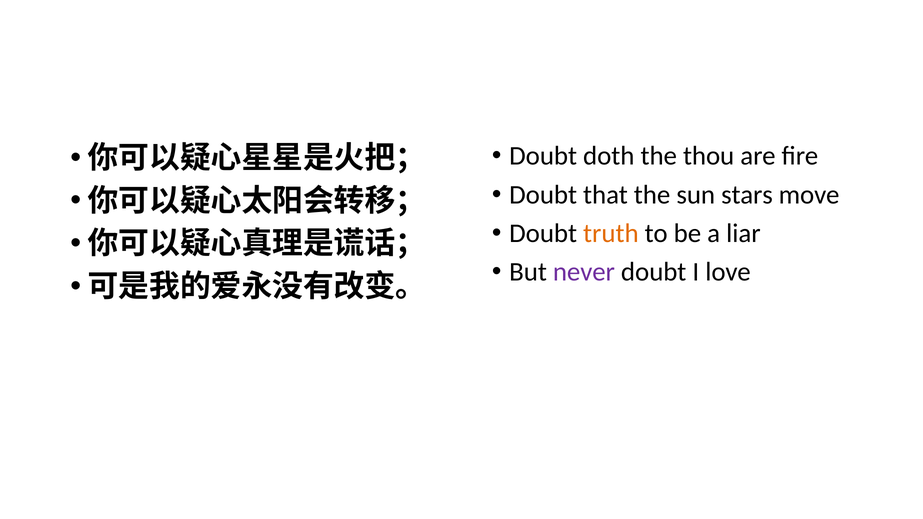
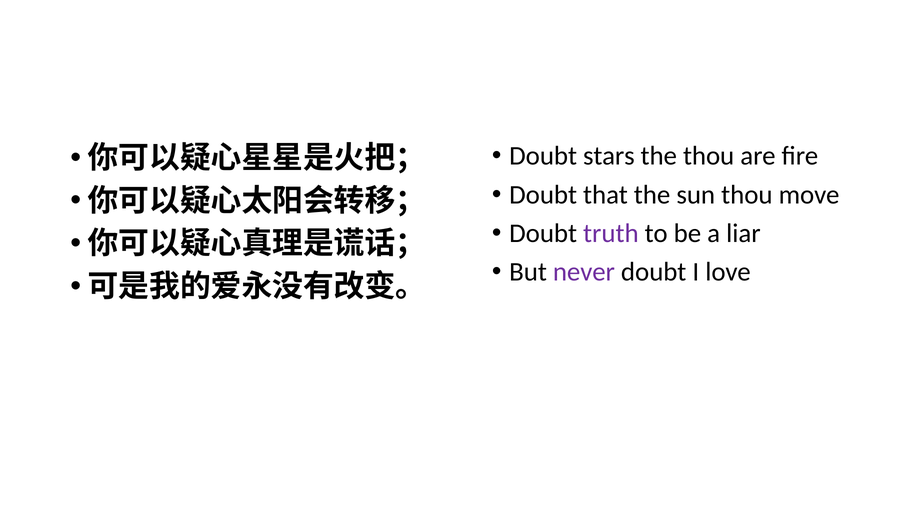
doth: doth -> stars (609, 156)
sun stars: stars -> thou (747, 195)
truth colour: orange -> purple (611, 233)
